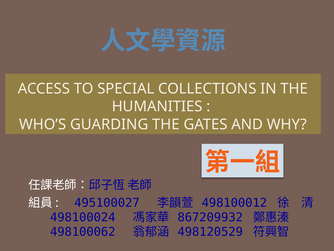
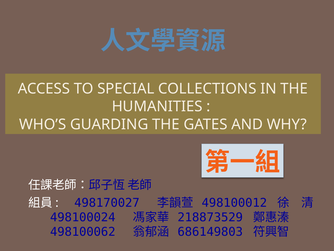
495100027: 495100027 -> 498170027 (107, 202)
867209932: 867209932 -> 218873529 (210, 217)
498120529: 498120529 -> 686149803 (210, 231)
